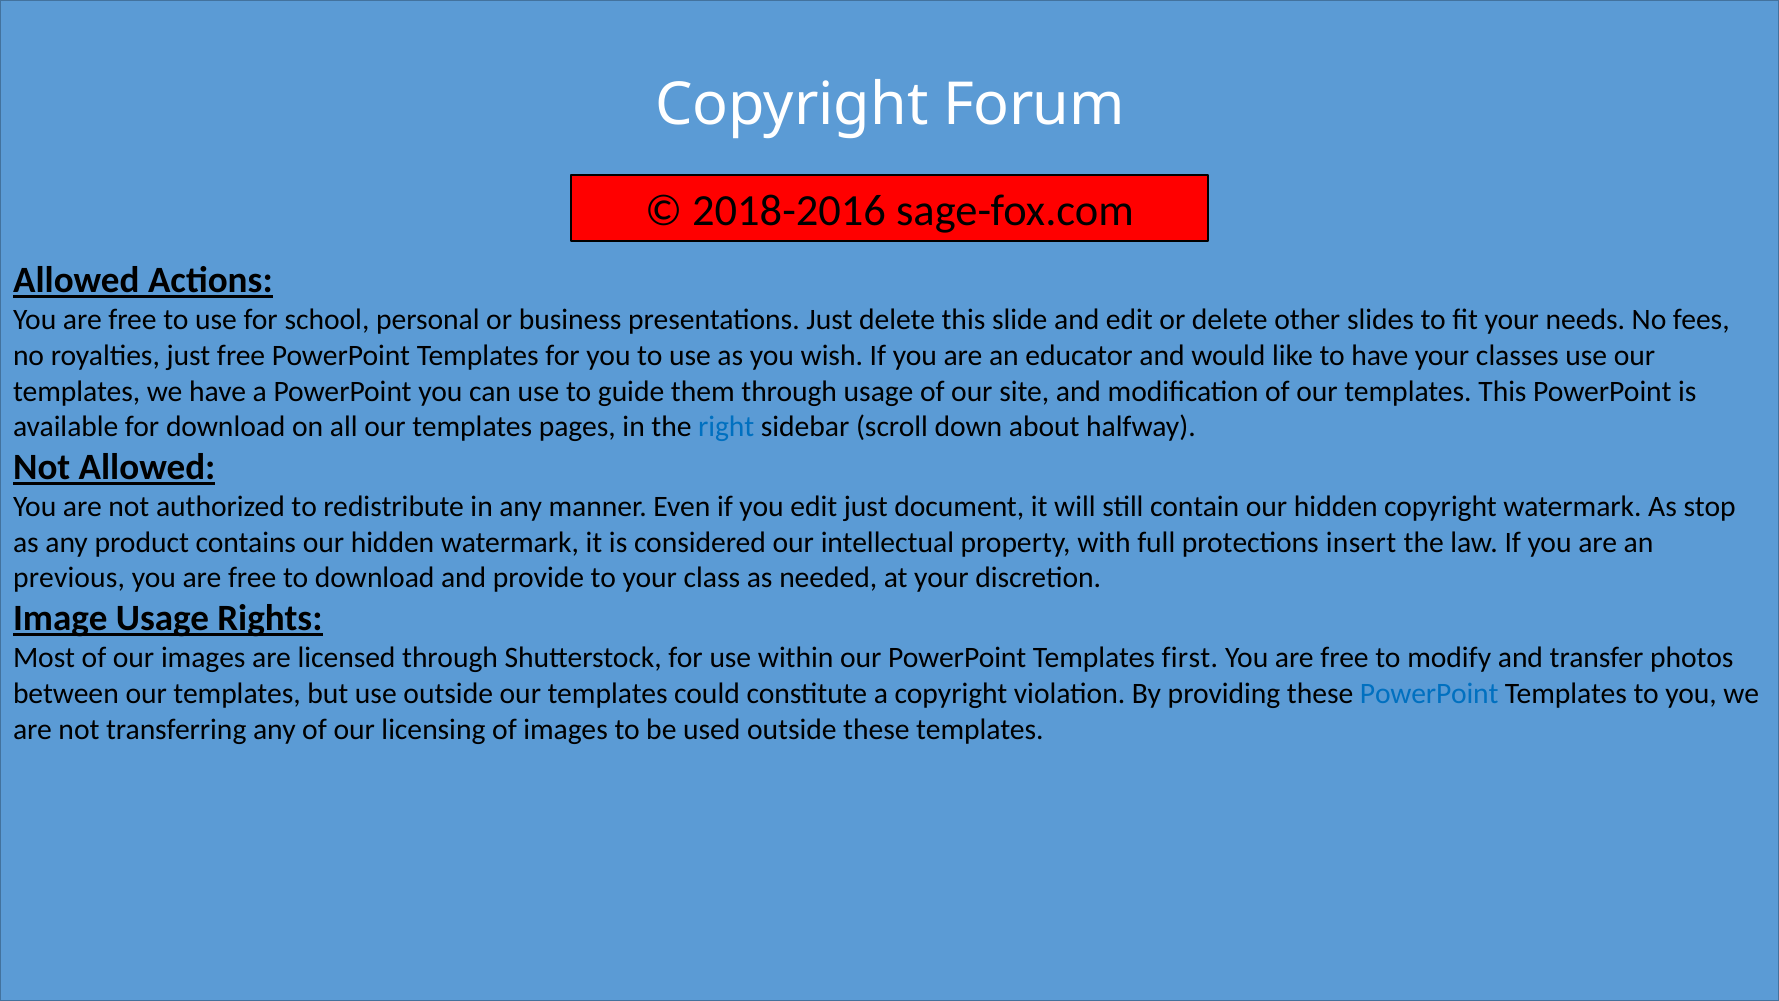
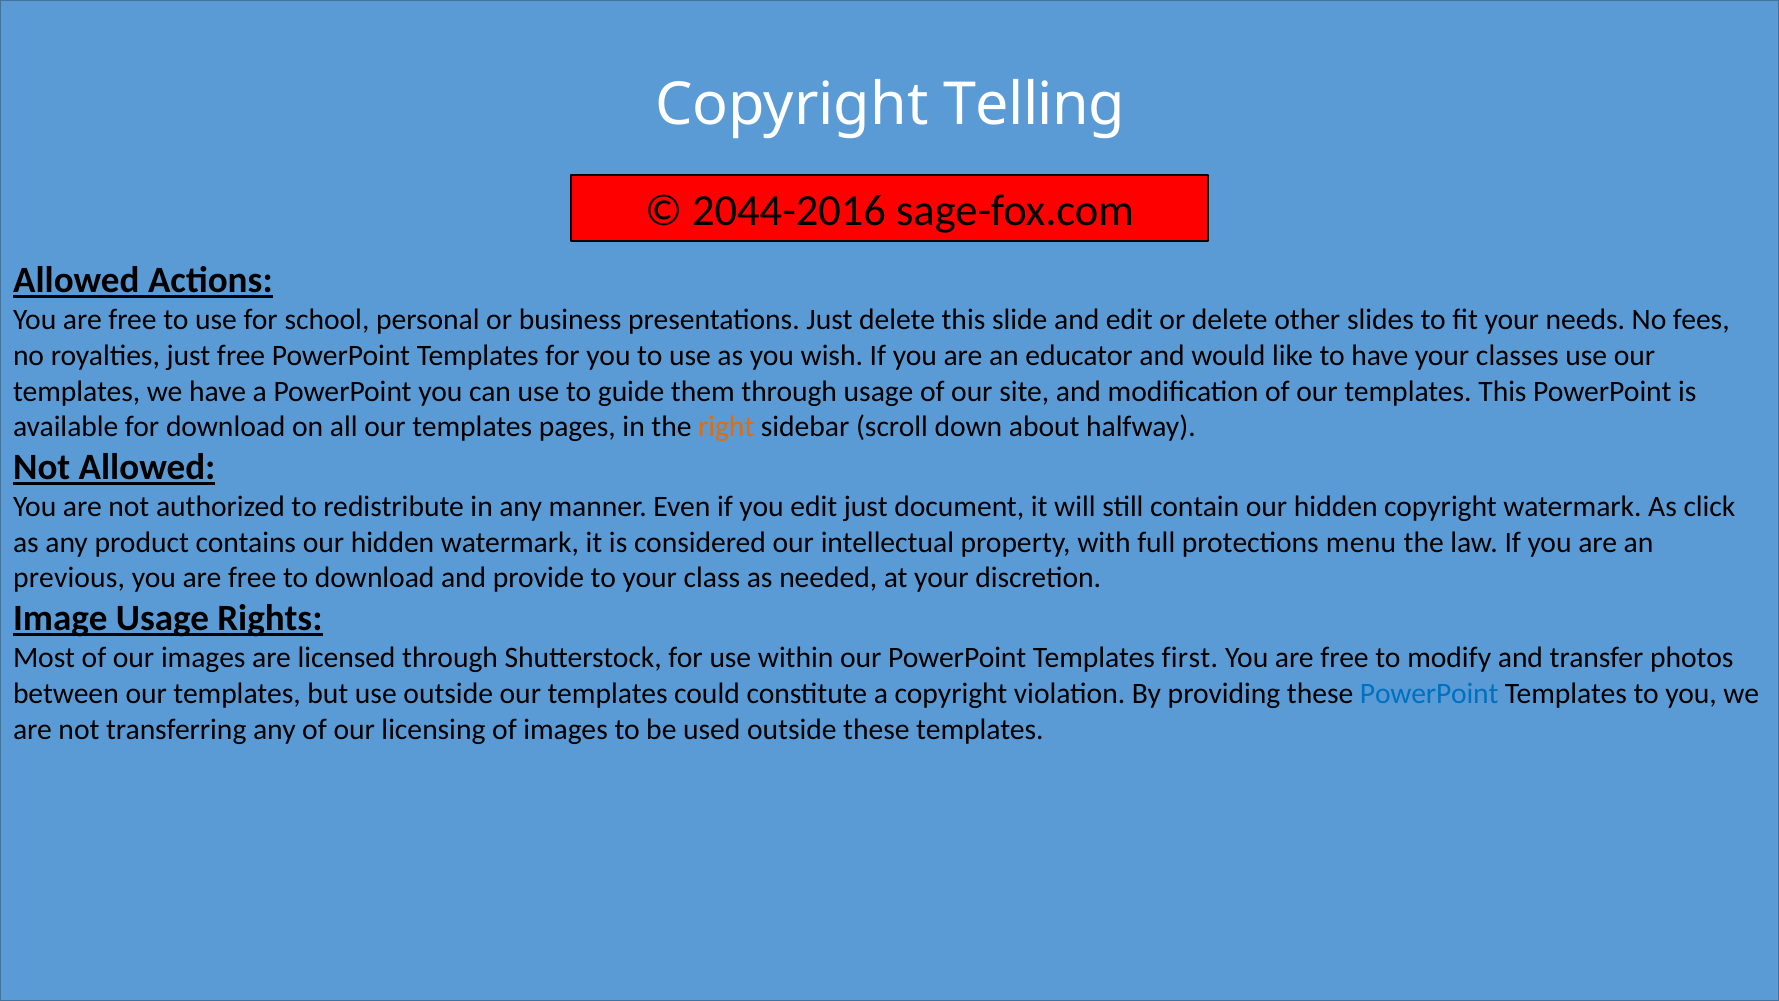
Forum: Forum -> Telling (1034, 105)
2018-2016: 2018-2016 -> 2044-2016 (789, 211)
right colour: blue -> orange (726, 427)
stop: stop -> click (1709, 507)
insert: insert -> menu (1361, 542)
